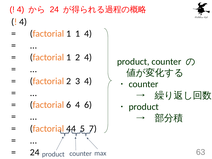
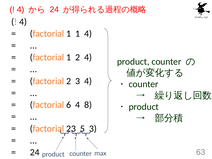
4 6: 6 -> 8 (88, 105)
44: 44 -> 23 (71, 129)
5 7: 7 -> 3 (93, 129)
